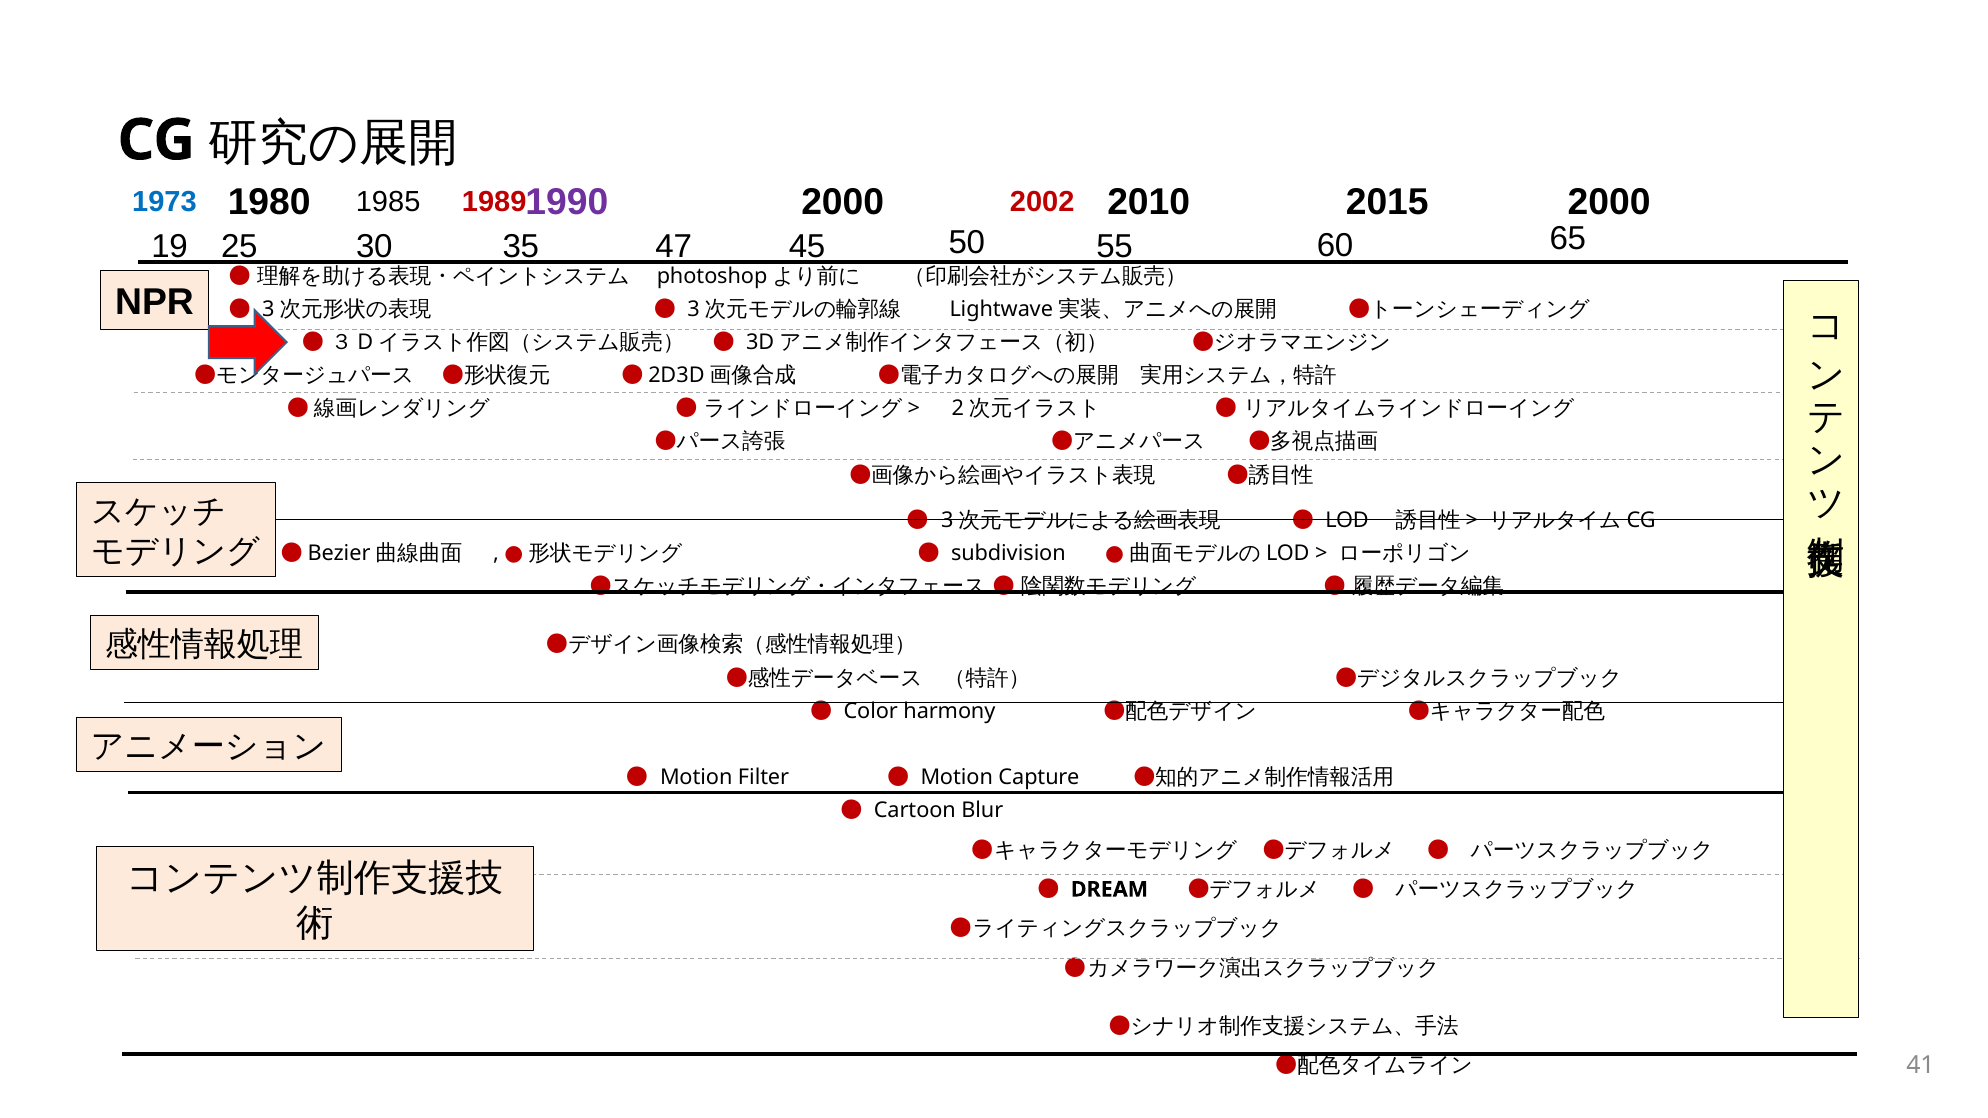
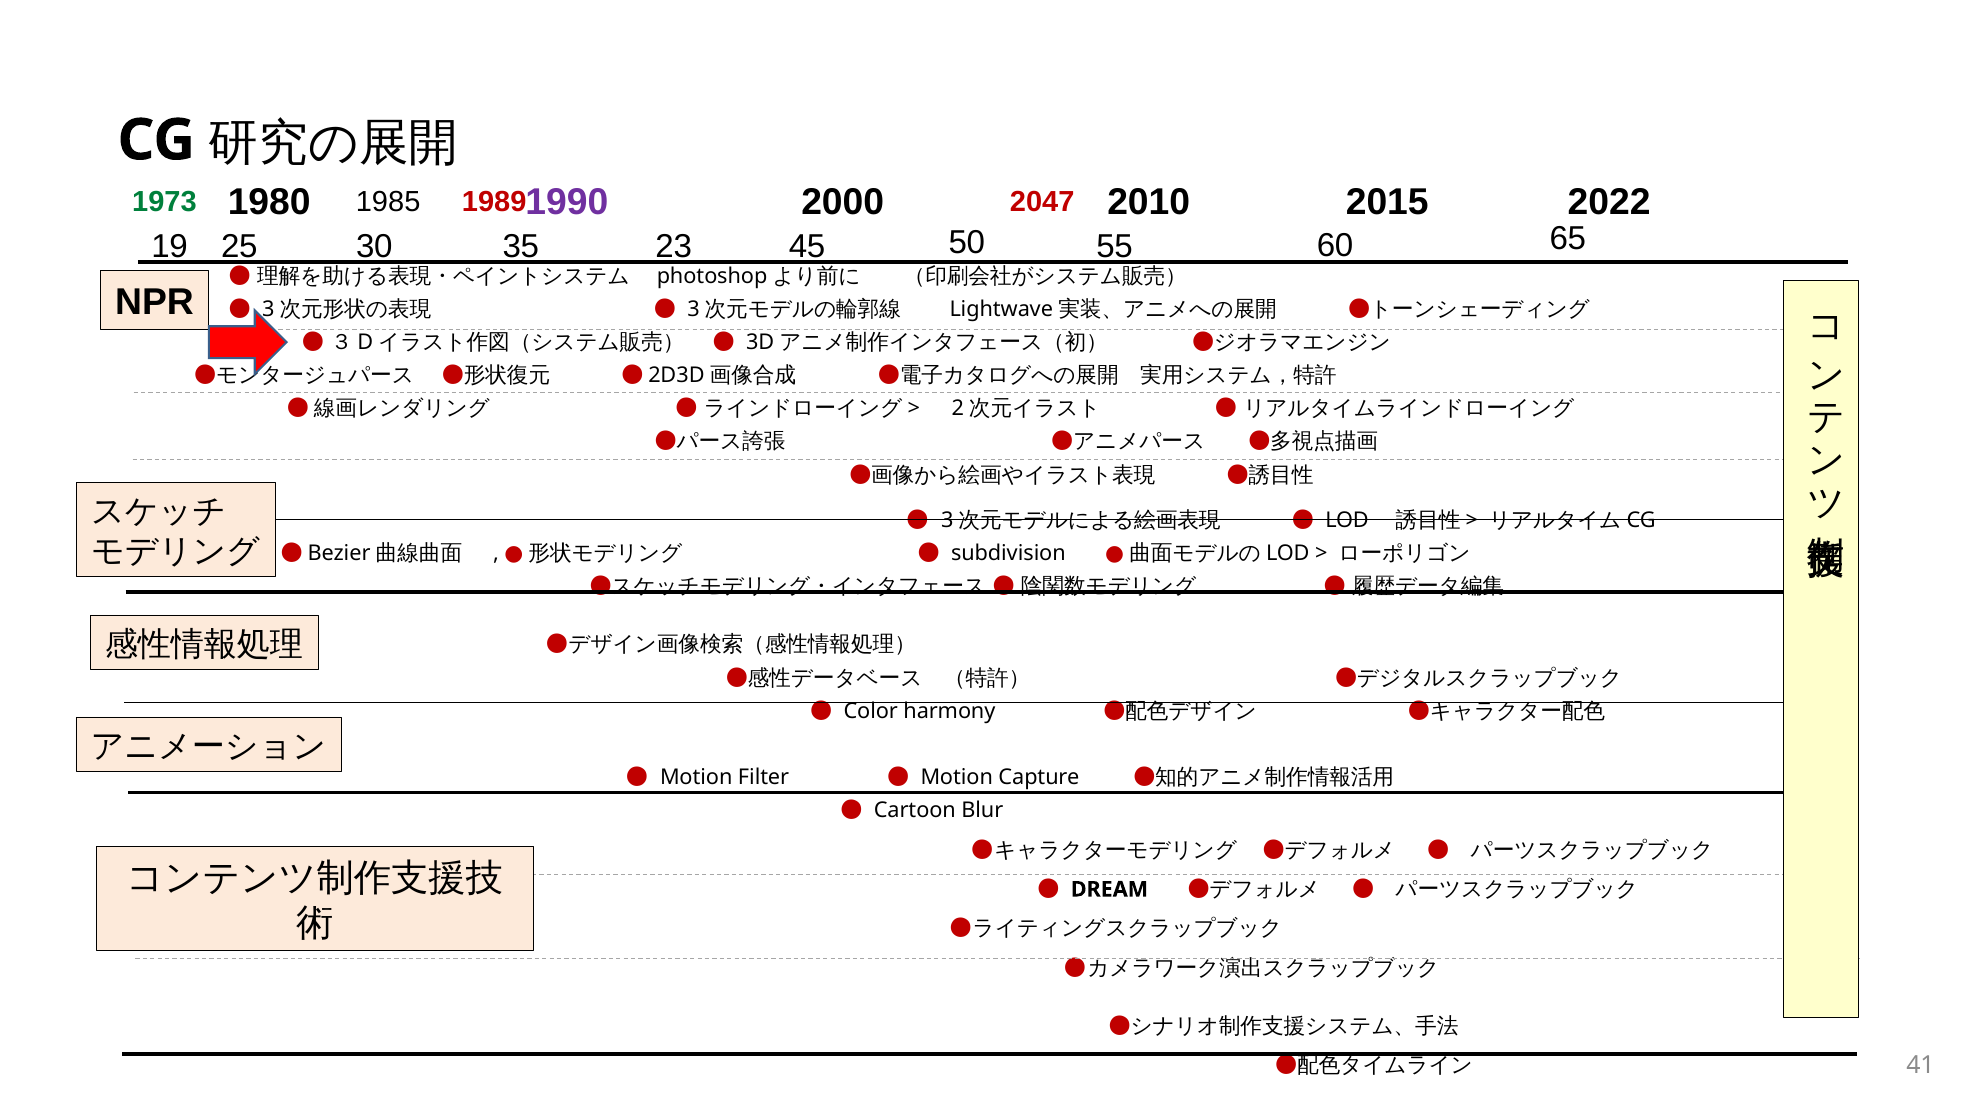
2000: 2000 -> 2022 (1609, 203)
1973 colour: blue -> green (164, 202)
2002: 2002 -> 2047 (1042, 202)
47: 47 -> 23 (674, 247)
